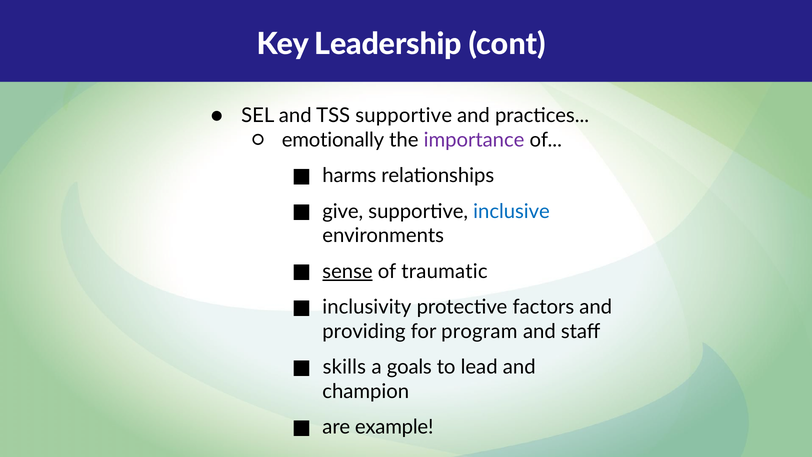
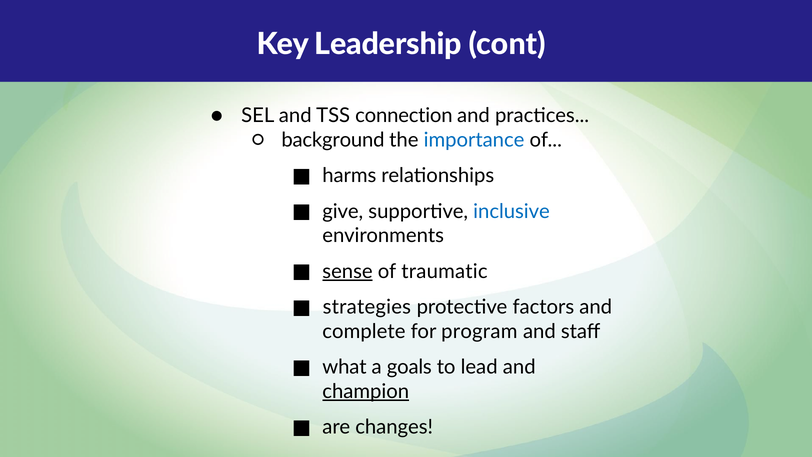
TSS supportive: supportive -> connection (404, 116)
emotionally: emotionally -> background (333, 140)
importance colour: purple -> blue (474, 140)
inclusivity: inclusivity -> strategies (367, 307)
providing: providing -> complete (364, 331)
skills: skills -> what (344, 367)
champion underline: none -> present (366, 391)
example: example -> changes (394, 427)
